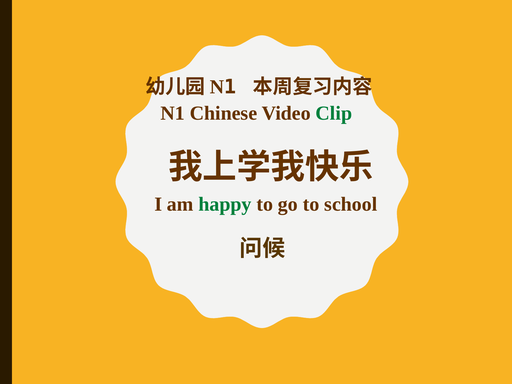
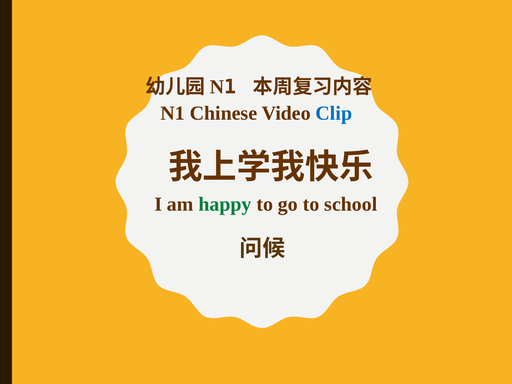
Clip colour: green -> blue (334, 113)
